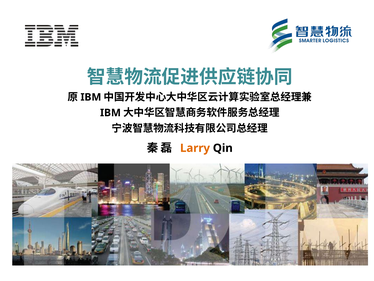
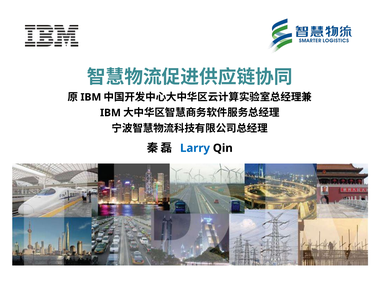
Larry colour: orange -> blue (195, 148)
